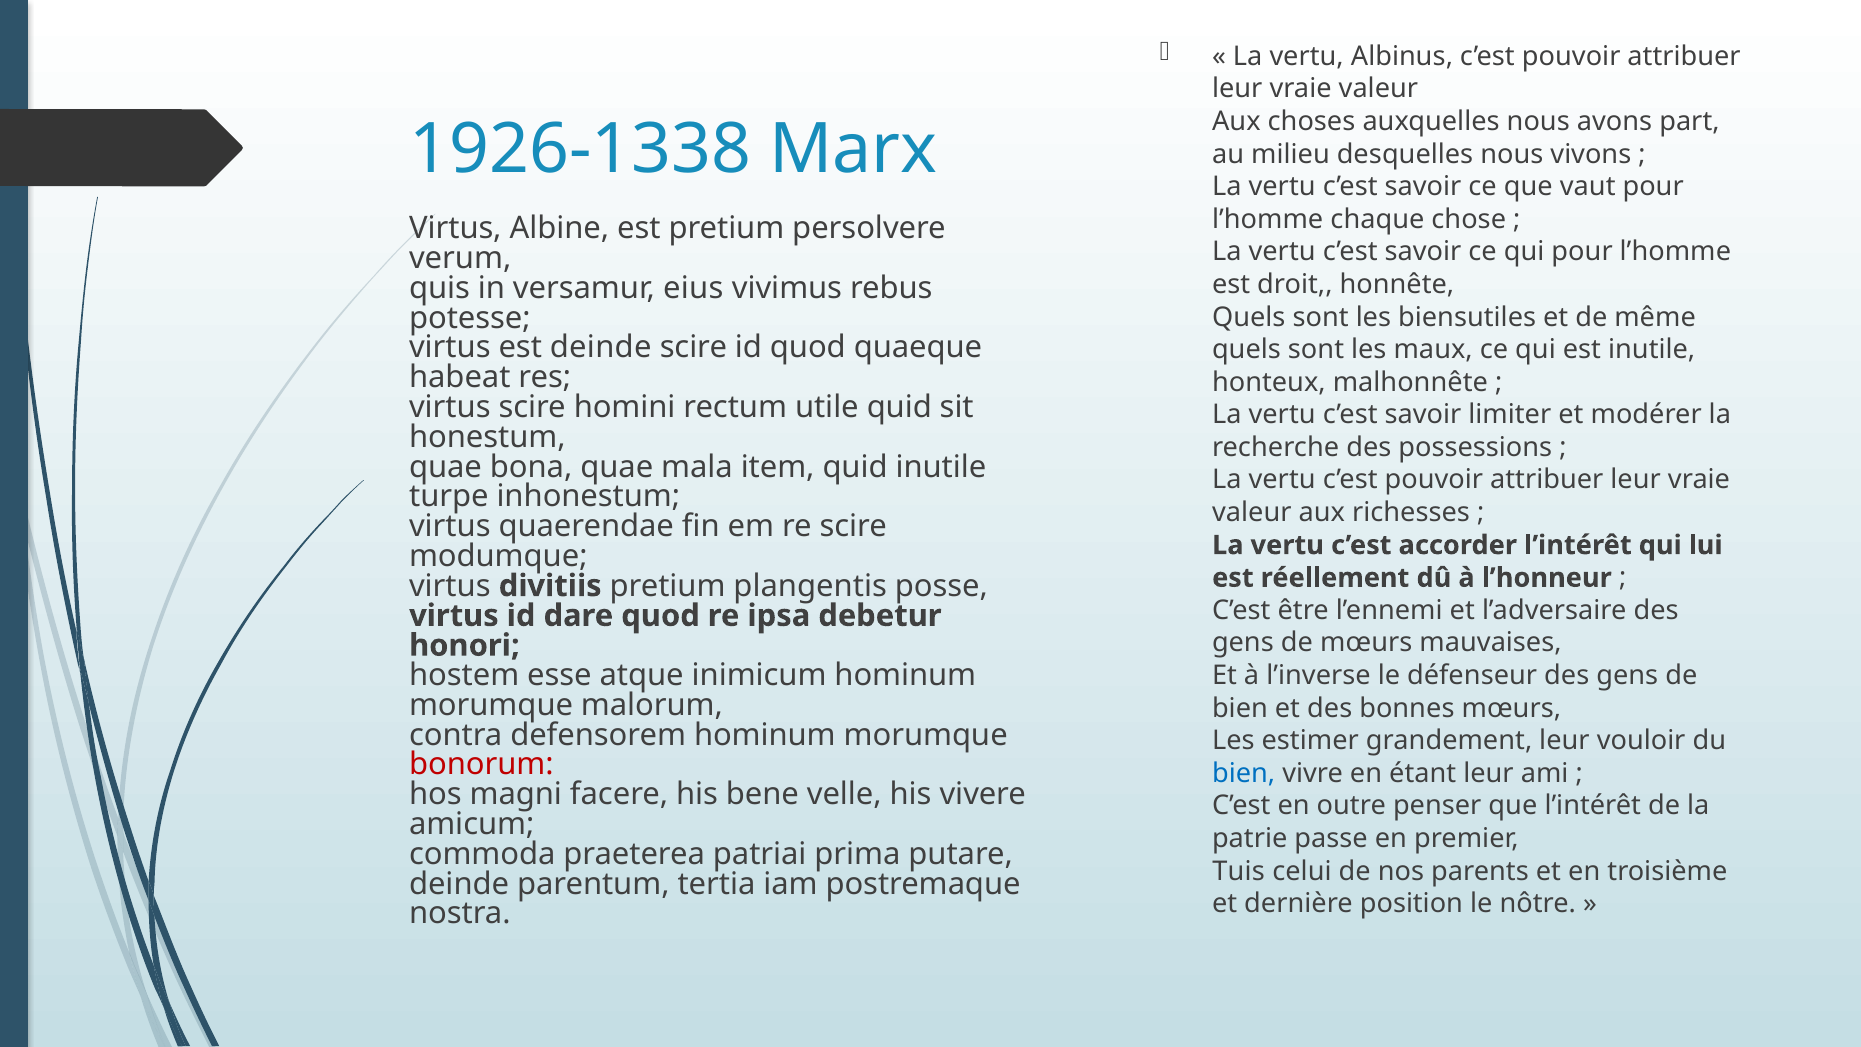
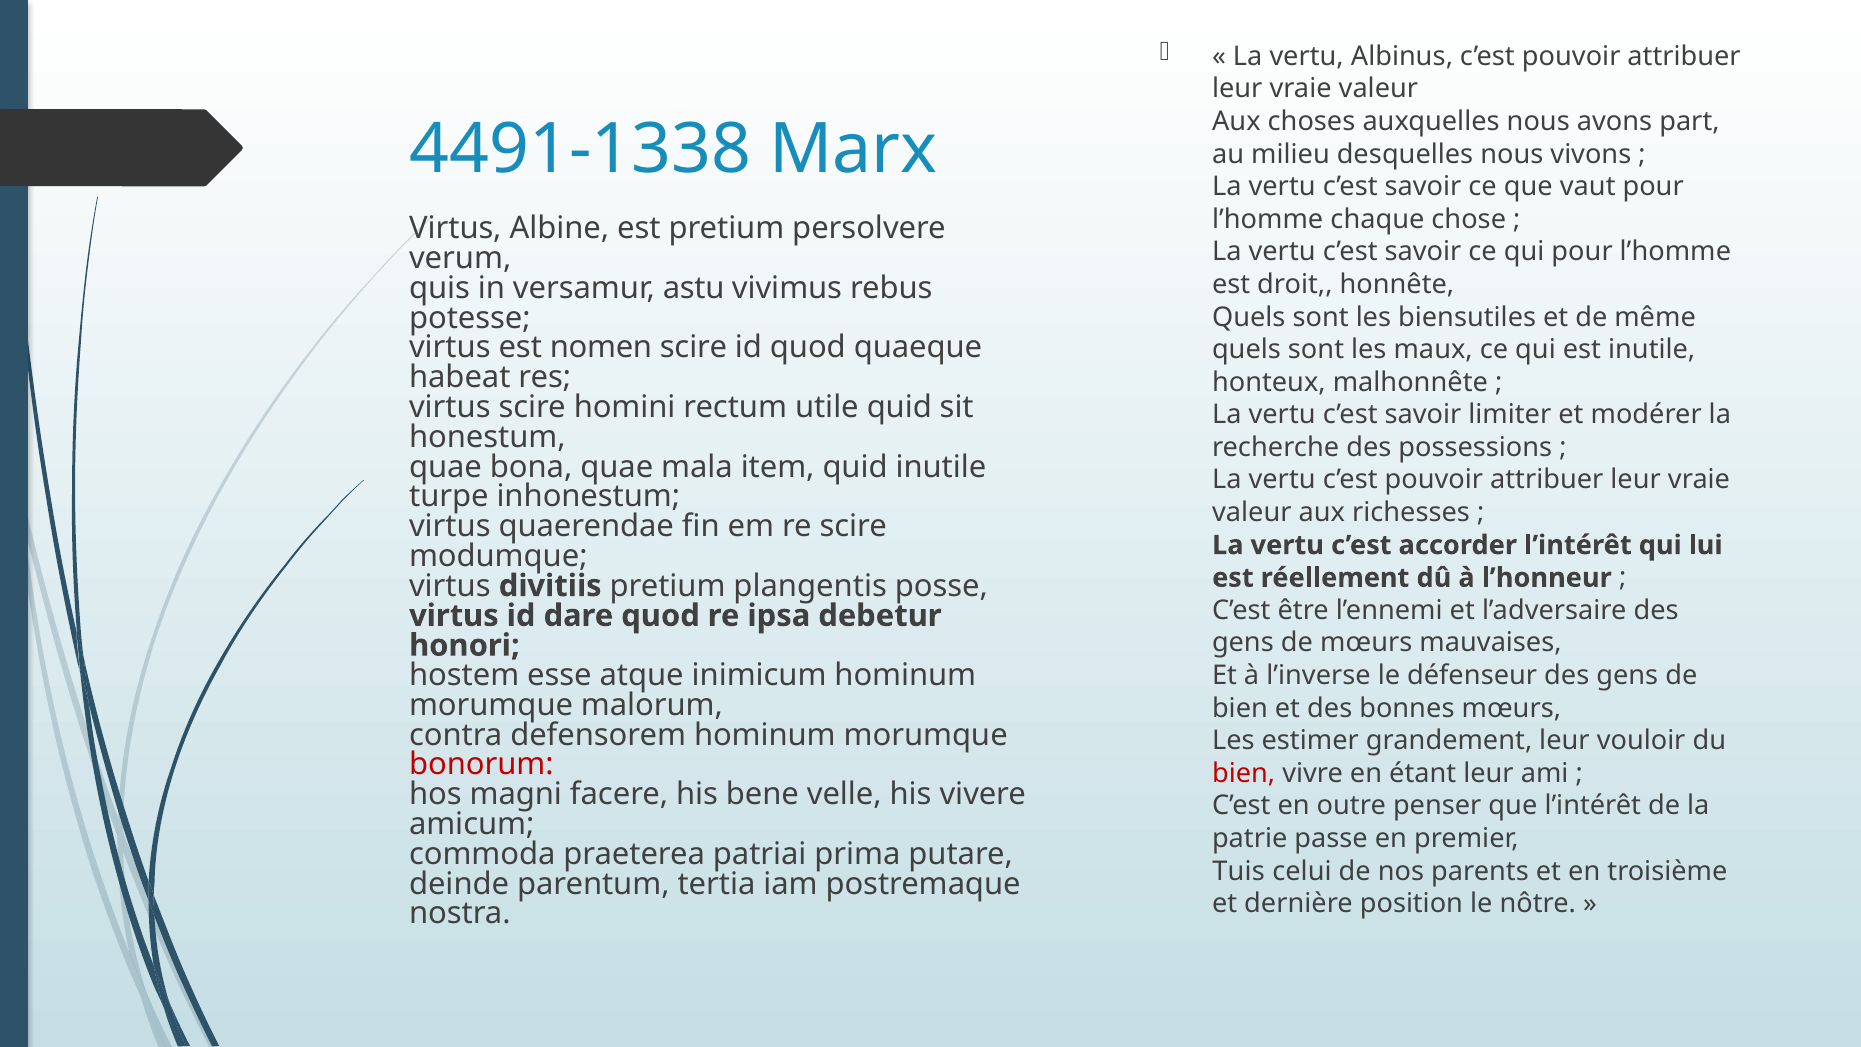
1926-1338: 1926-1338 -> 4491-1338 (580, 149)
eius: eius -> astu (694, 288)
est deinde: deinde -> nomen (601, 348)
bien colour: blue -> red (1244, 773)
